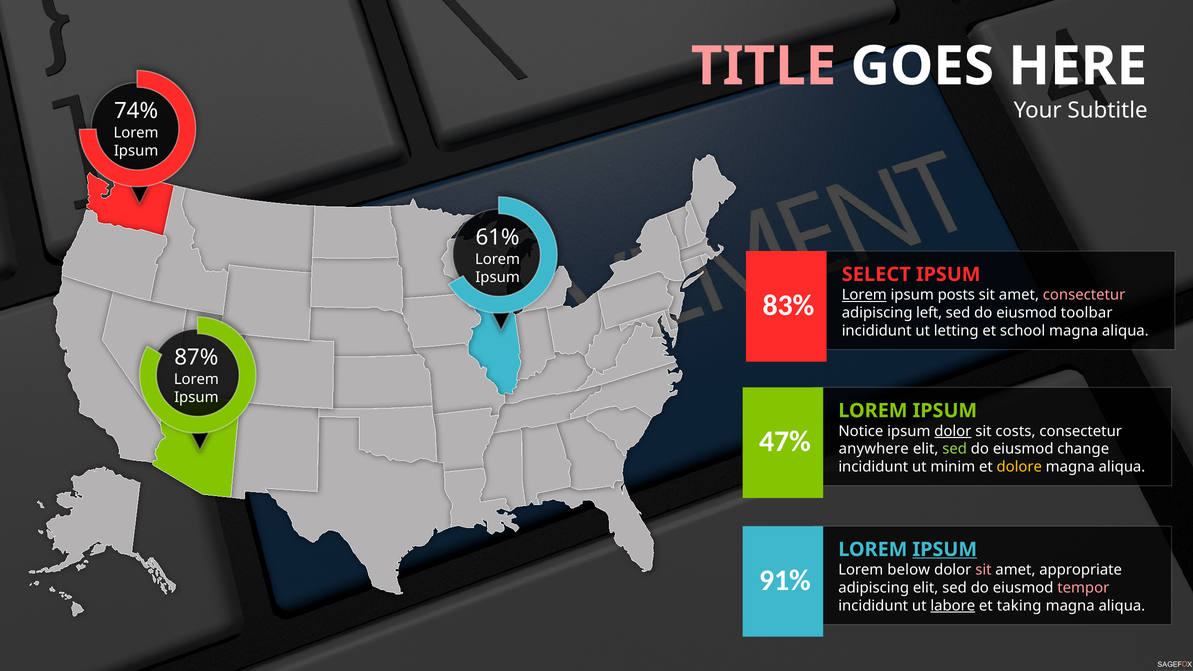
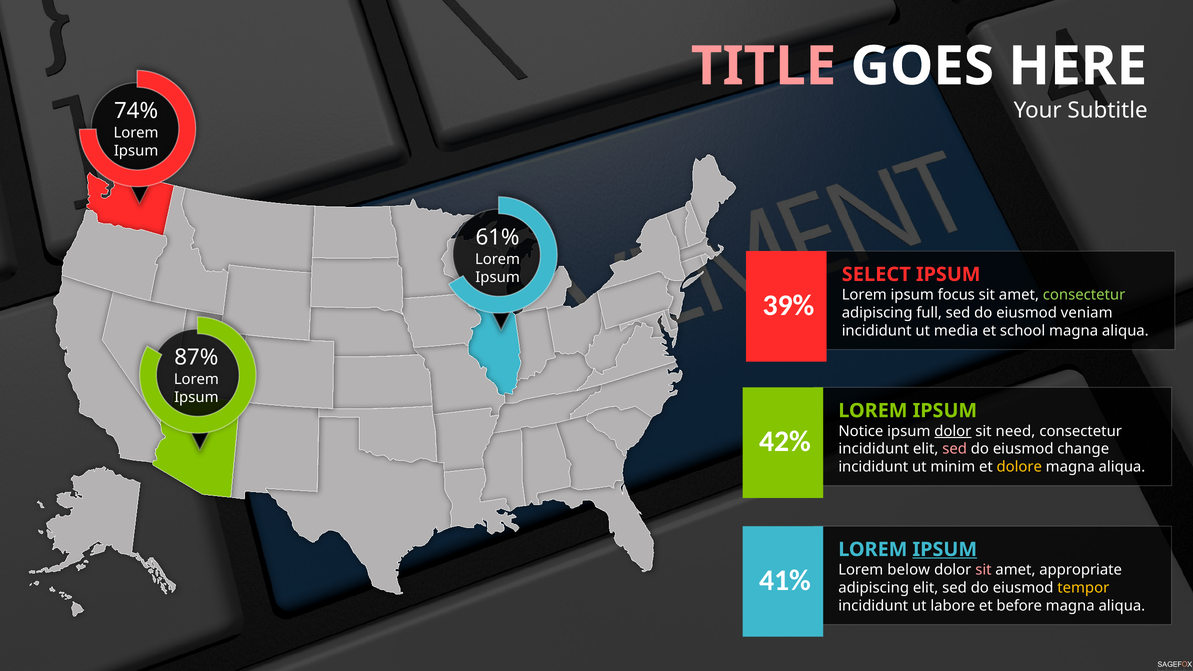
Lorem underline: present -> none (864, 295)
posts: posts -> focus (956, 295)
consectetur colour: pink -> light green (1084, 295)
83%: 83% -> 39% (789, 305)
left: left -> full (929, 313)
toolbar: toolbar -> veniam (1087, 313)
letting: letting -> media (956, 331)
costs: costs -> need (1015, 431)
47%: 47% -> 42% (785, 442)
anywhere: anywhere -> incididunt (874, 449)
sed colour: light green -> pink (955, 449)
91%: 91% -> 41% (785, 581)
tempor colour: pink -> yellow (1083, 588)
labore underline: present -> none (953, 606)
taking: taking -> before (1019, 606)
